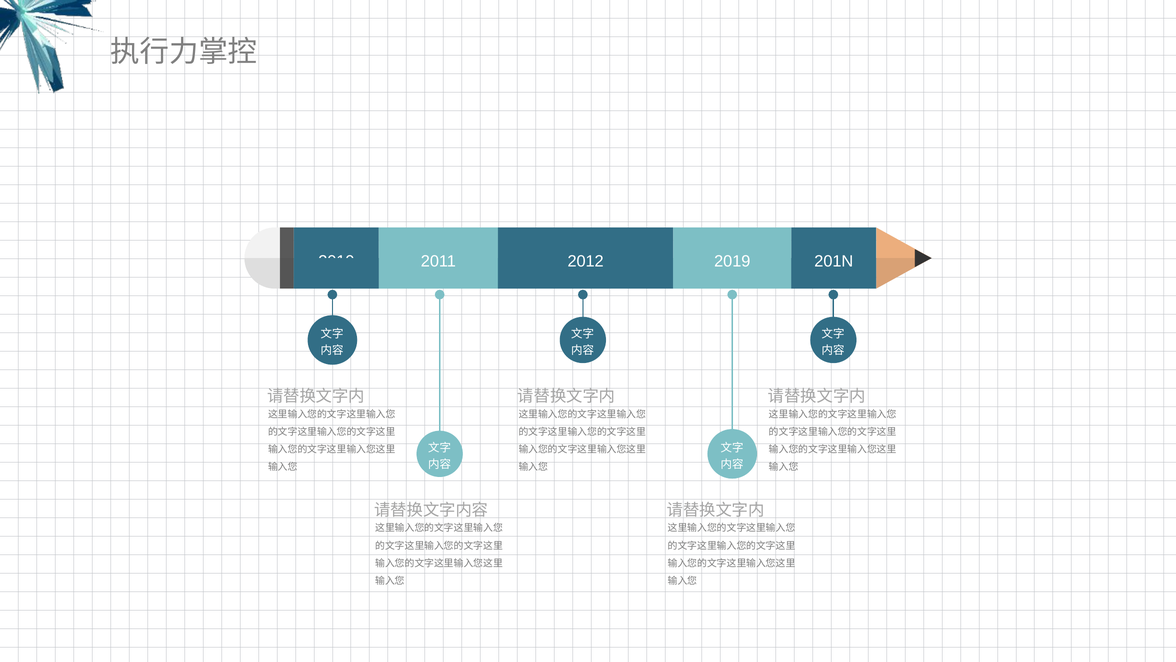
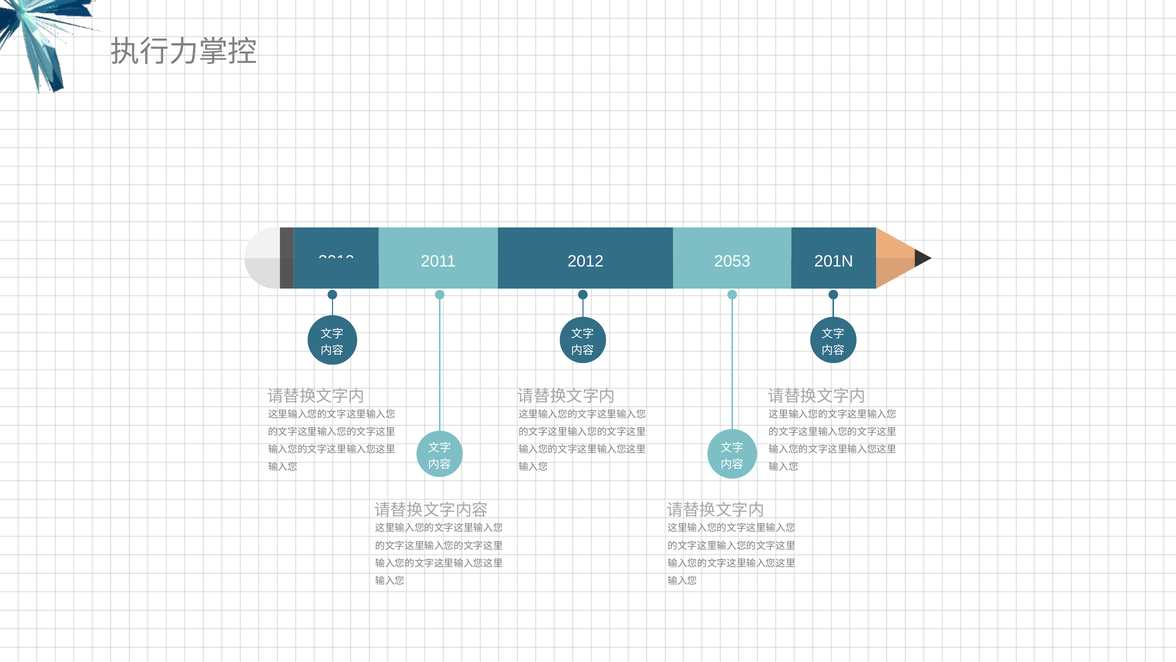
2019: 2019 -> 2053 (732, 261)
